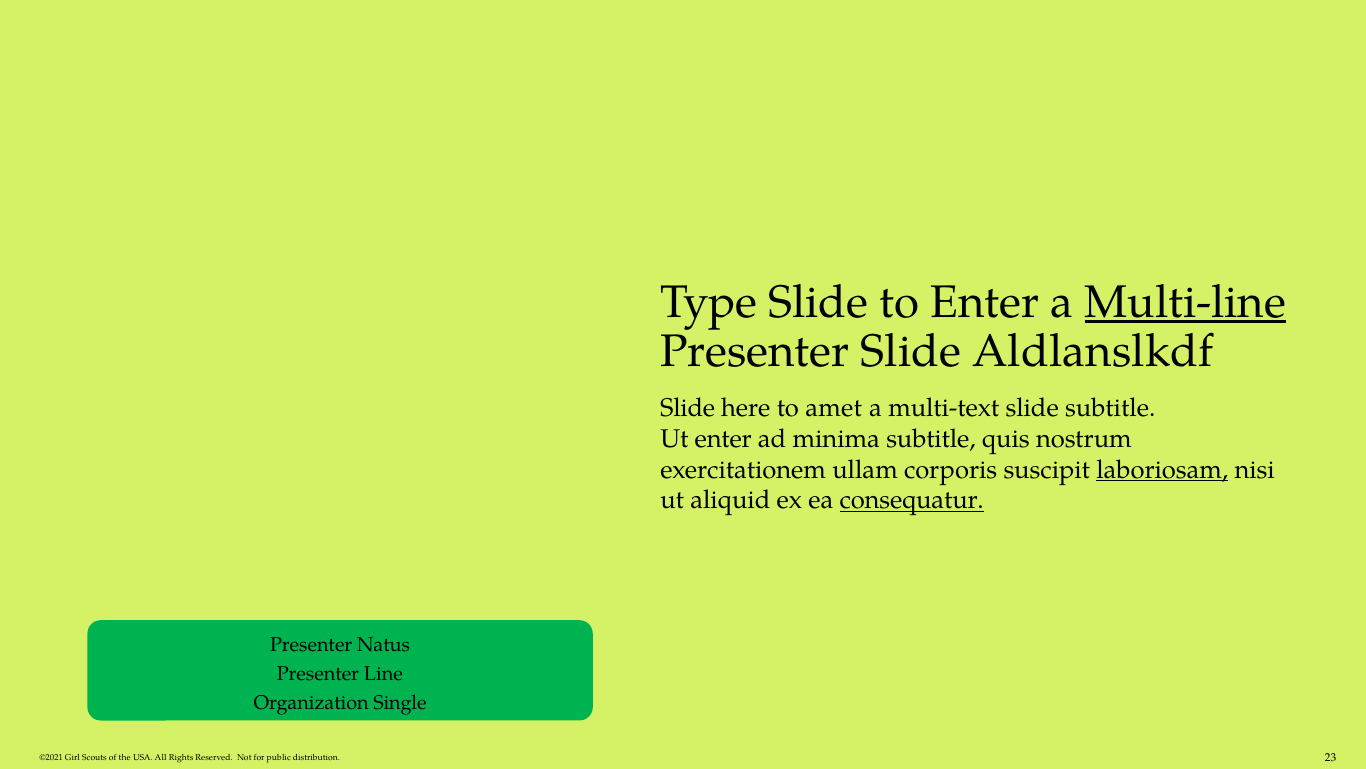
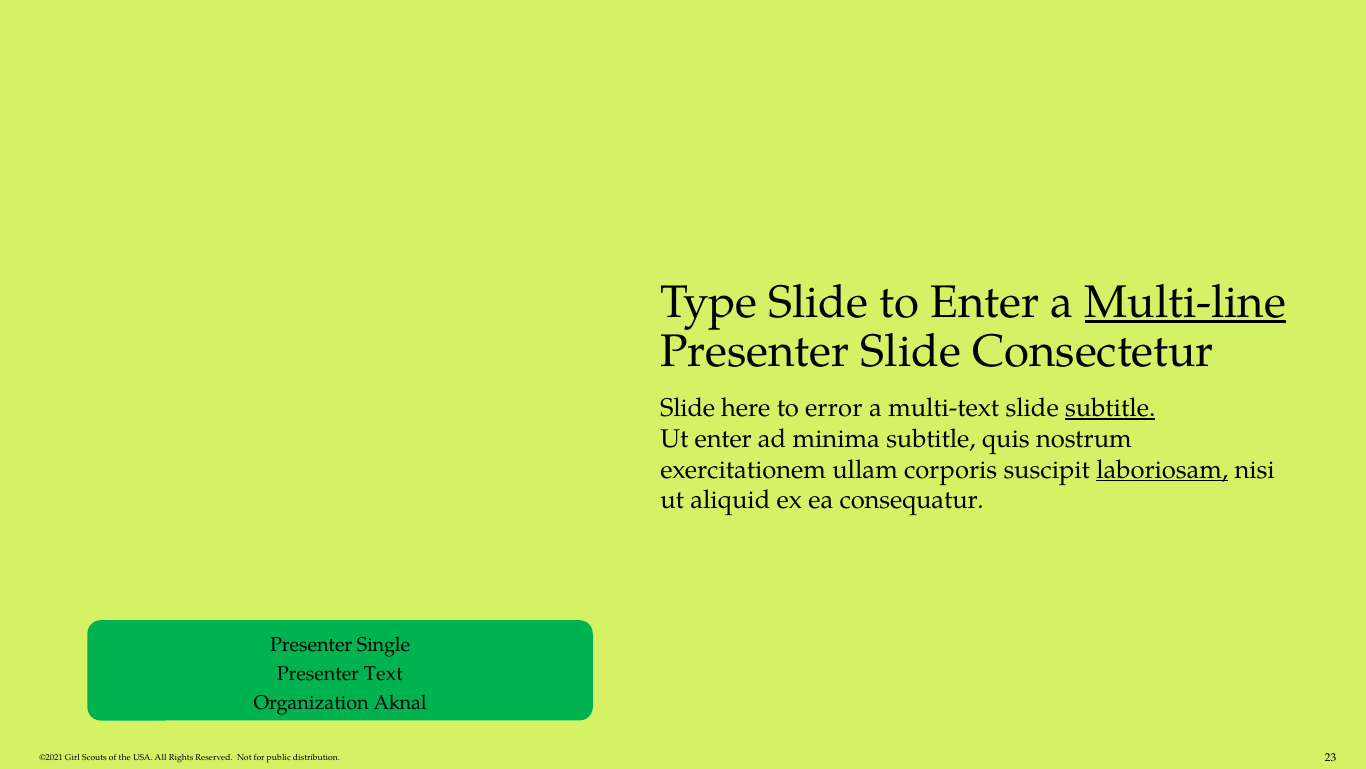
Aldlanslkdf: Aldlanslkdf -> Consectetur (1093, 351)
amet: amet -> error (834, 408)
subtitle underline: none -> present (1110, 408)
consequatur underline: present -> none (912, 500)
Natus: Natus -> Single (384, 645)
Line: Line -> Text (383, 674)
Single: Single -> Aknal (400, 702)
